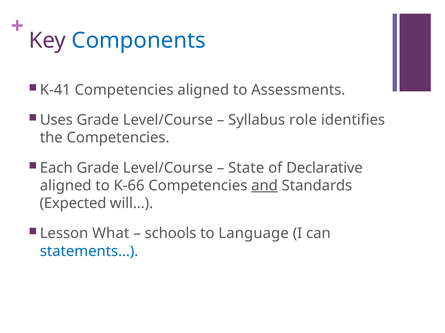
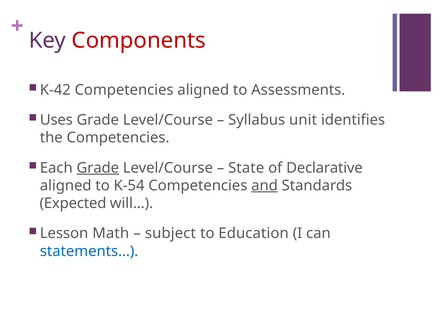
Components colour: blue -> red (139, 41)
K-41: K-41 -> K-42 (55, 90)
role: role -> unit (303, 120)
Grade underline: none -> present (98, 168)
K-66: K-66 -> K-54 (129, 186)
What: What -> Math (111, 234)
schools: schools -> subject (170, 234)
Language: Language -> Education (254, 234)
